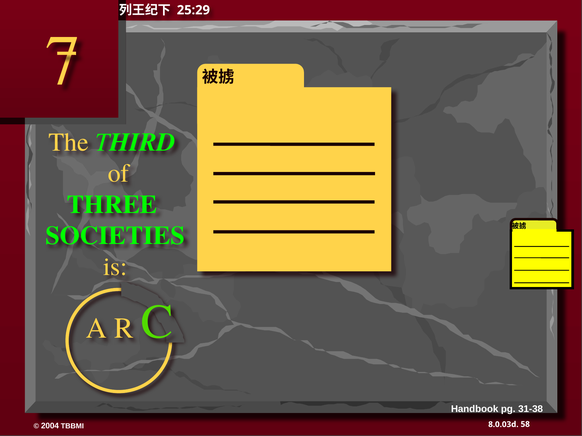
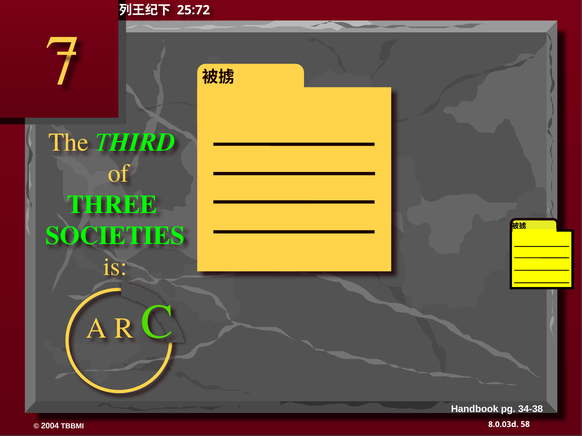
25:29: 25:29 -> 25:72 (193, 10)
31-38: 31-38 -> 34-38 (531, 409)
